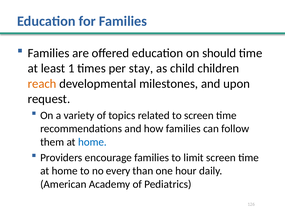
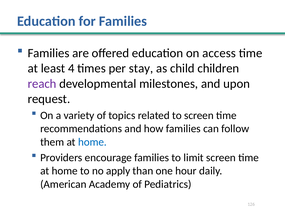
should: should -> access (219, 53)
1: 1 -> 4 (71, 68)
reach colour: orange -> purple (42, 84)
every: every -> apply (118, 171)
